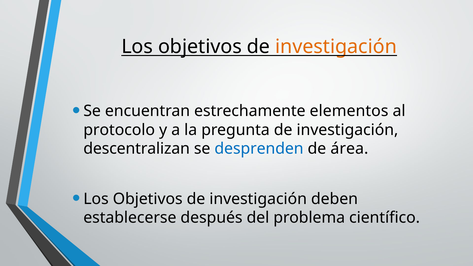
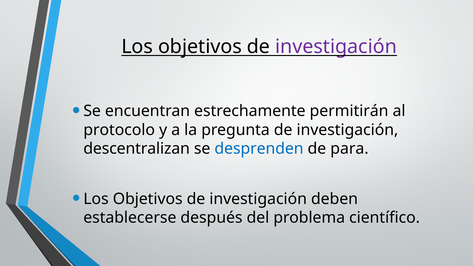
investigación colour: orange -> purple (336, 47)
elementos: elementos -> permitirán (349, 111)
área: área -> para (349, 149)
